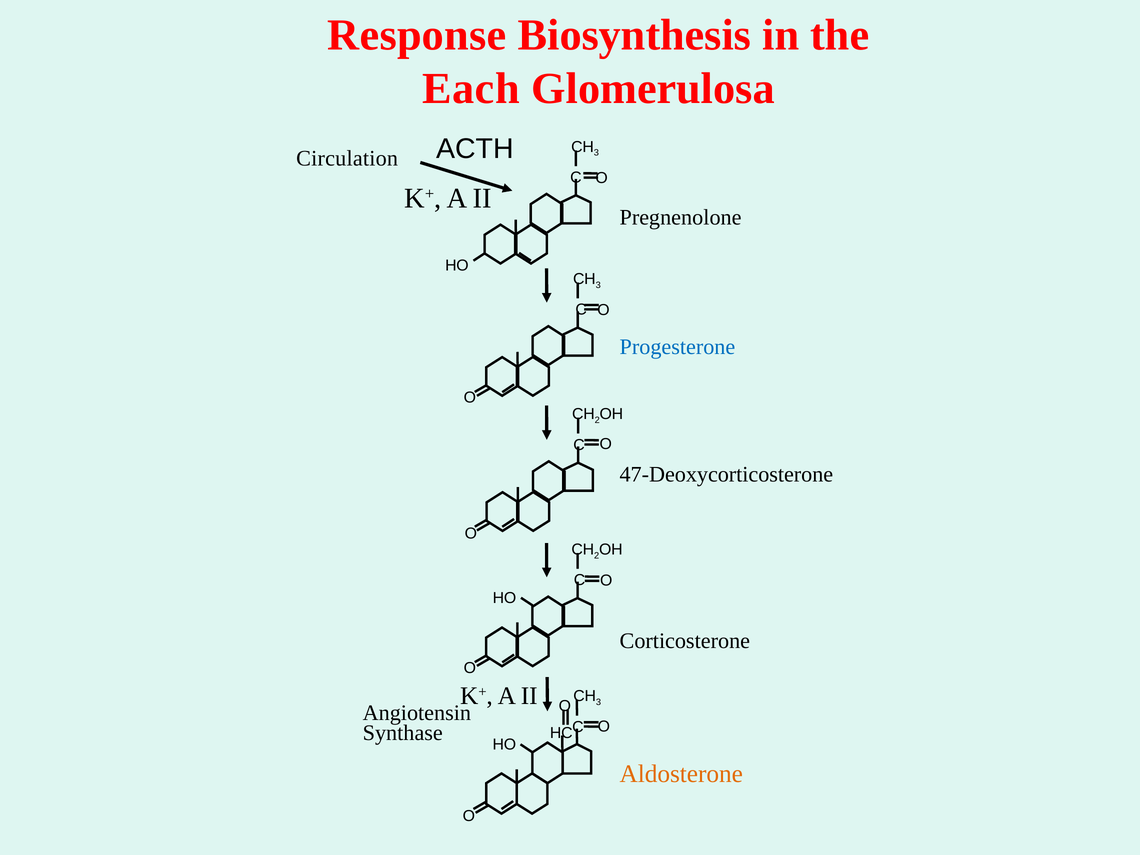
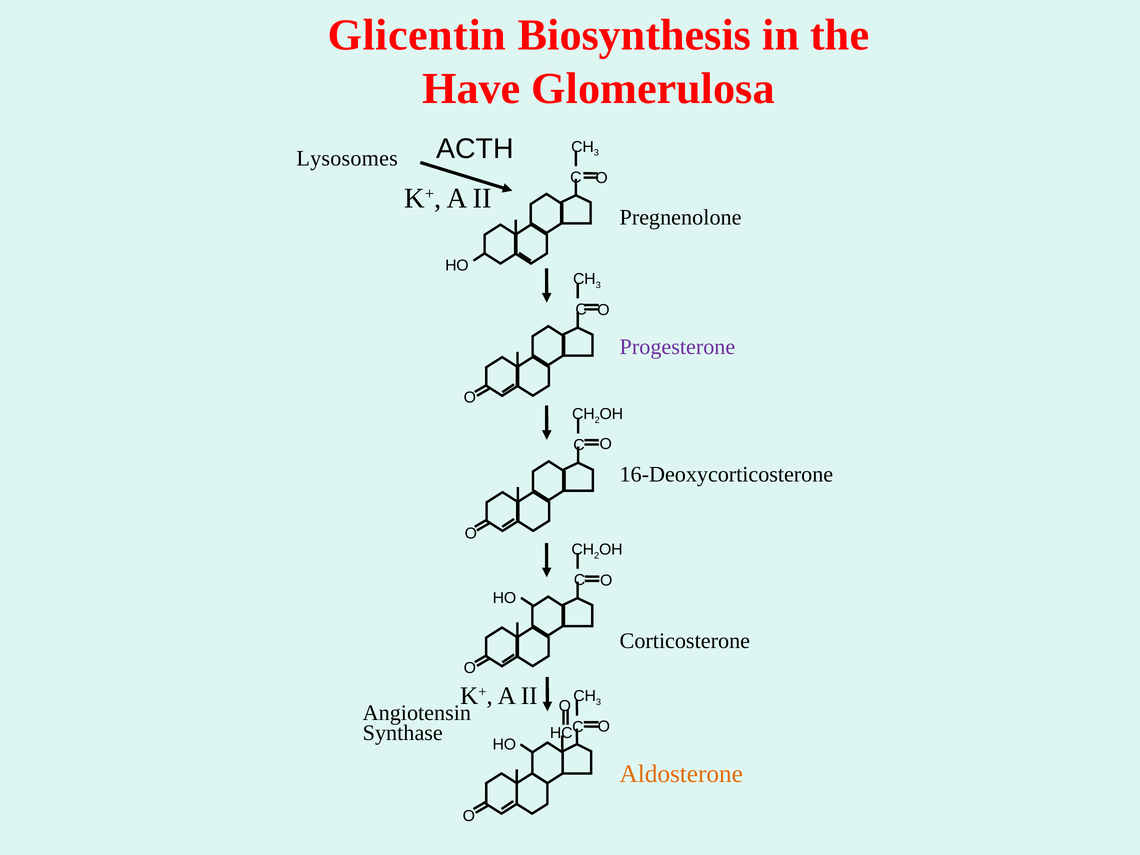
Response: Response -> Glicentin (417, 35)
Each: Each -> Have (471, 89)
Circulation: Circulation -> Lysosomes (347, 158)
Progesterone colour: blue -> purple (677, 347)
47-Deoxycorticosterone: 47-Deoxycorticosterone -> 16-Deoxycorticosterone (726, 475)
